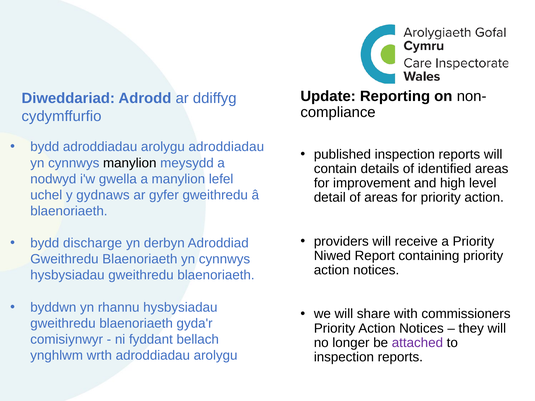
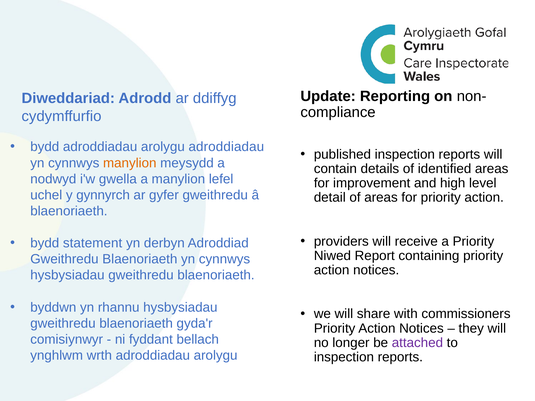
manylion colour: black -> orange (130, 163)
gydnaws: gydnaws -> gynnyrch (103, 195)
discharge: discharge -> statement (93, 243)
